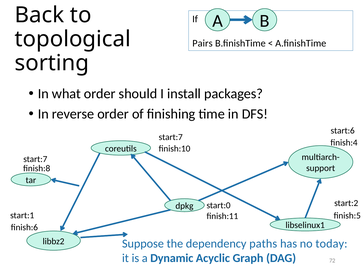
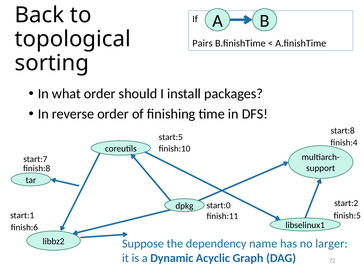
start:6: start:6 -> start:8 (343, 131)
start:7: start:7 -> start:5 (171, 137)
paths: paths -> name (263, 244)
today: today -> larger (331, 244)
